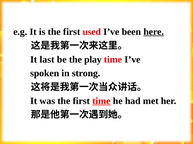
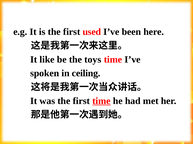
here underline: present -> none (154, 32)
last: last -> like (47, 60)
play: play -> toys (93, 60)
strong: strong -> ceiling (86, 74)
